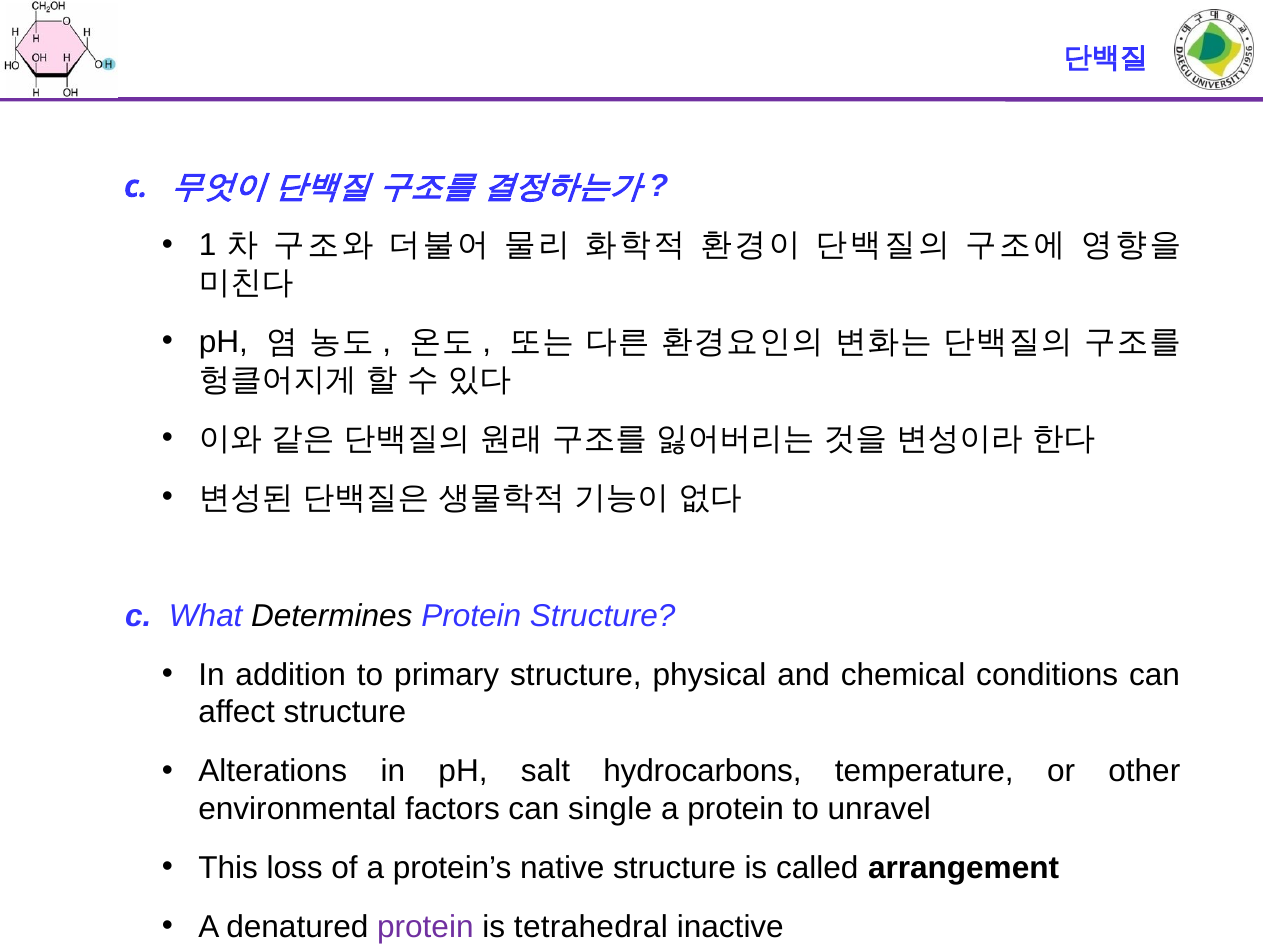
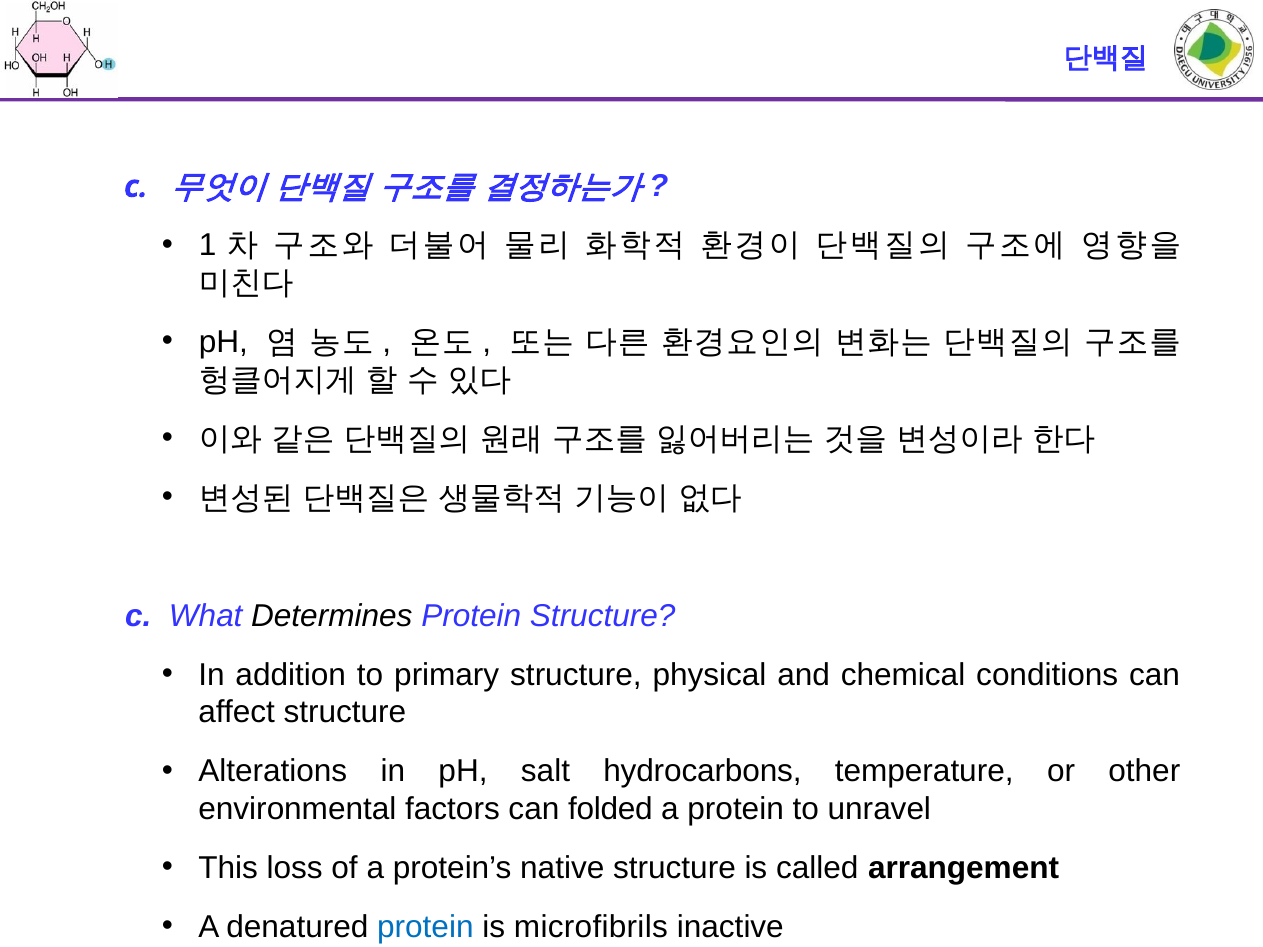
single: single -> folded (610, 810)
protein colour: purple -> blue (425, 927)
tetrahedral: tetrahedral -> microfibrils (591, 927)
